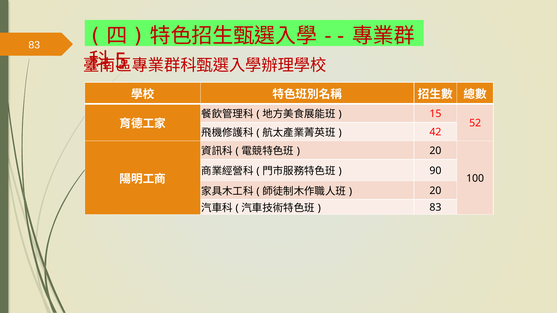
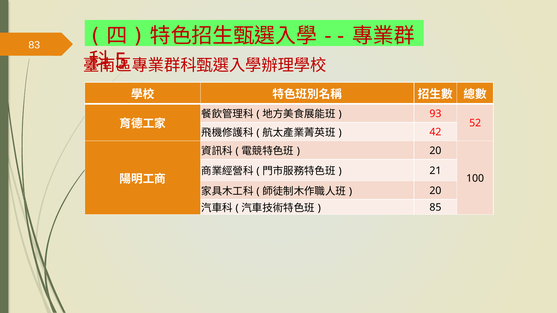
15: 15 -> 93 (435, 114)
90: 90 -> 21 (435, 171)
83: 83 -> 85 (435, 208)
